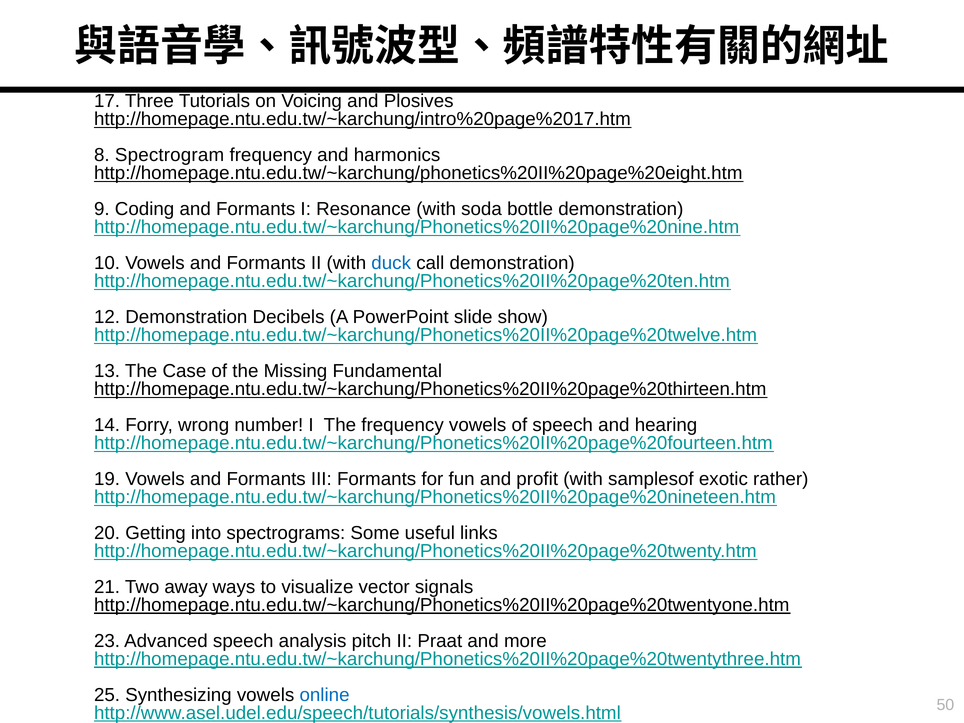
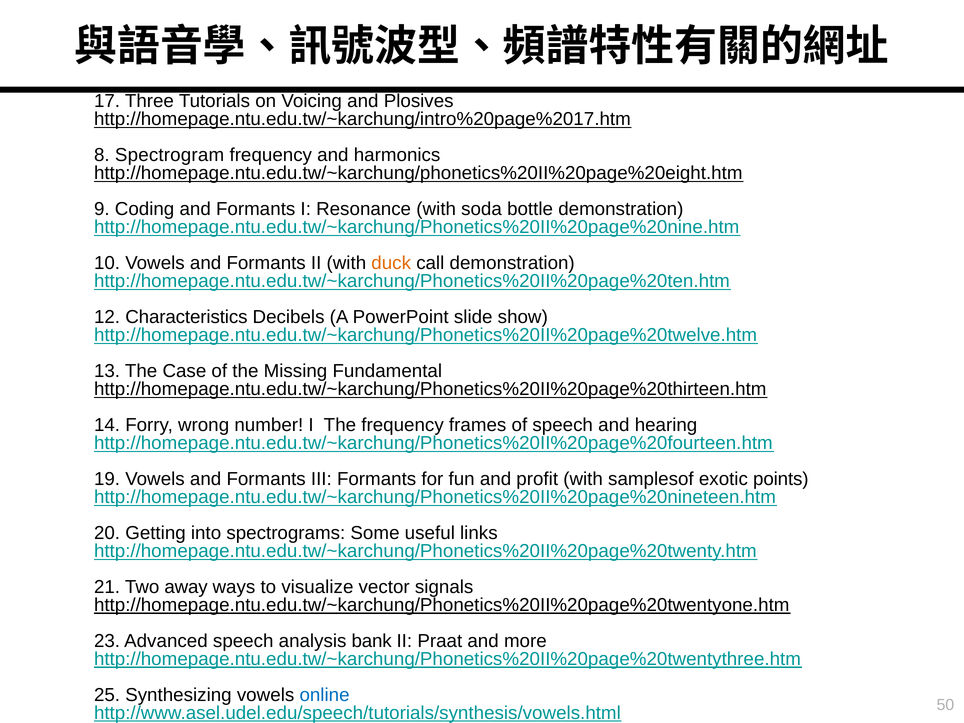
duck colour: blue -> orange (391, 263)
12 Demonstration: Demonstration -> Characteristics (186, 317)
frequency vowels: vowels -> frames (478, 425)
rather: rather -> points (781, 479)
pitch: pitch -> bank (372, 641)
